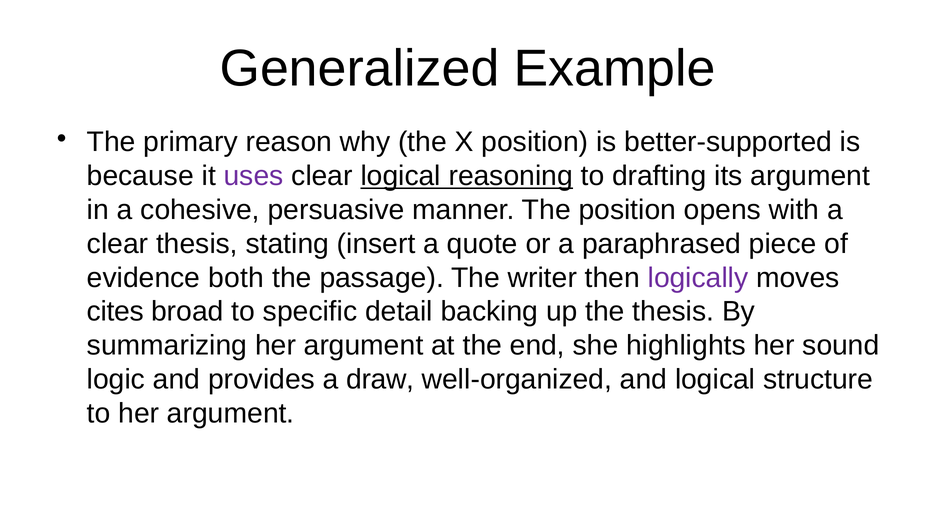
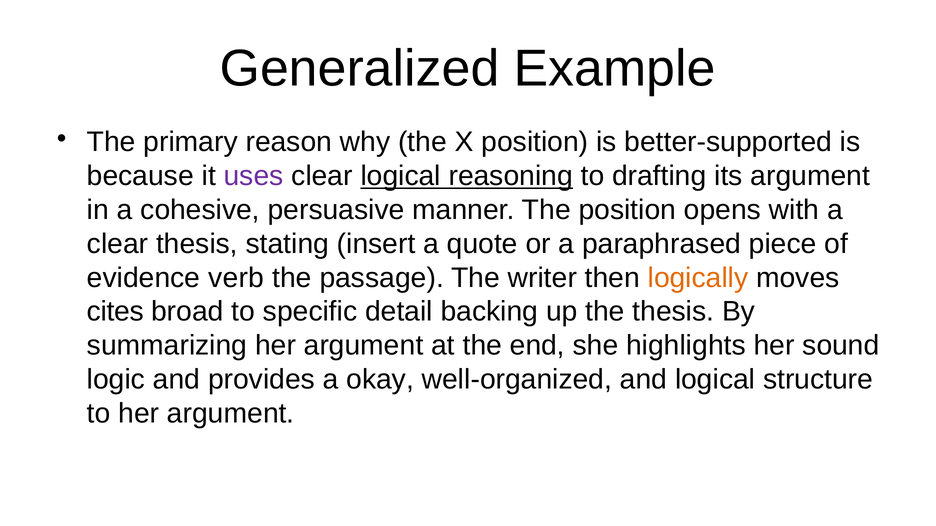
both: both -> verb (236, 278)
logically colour: purple -> orange (698, 278)
draw: draw -> okay (380, 380)
